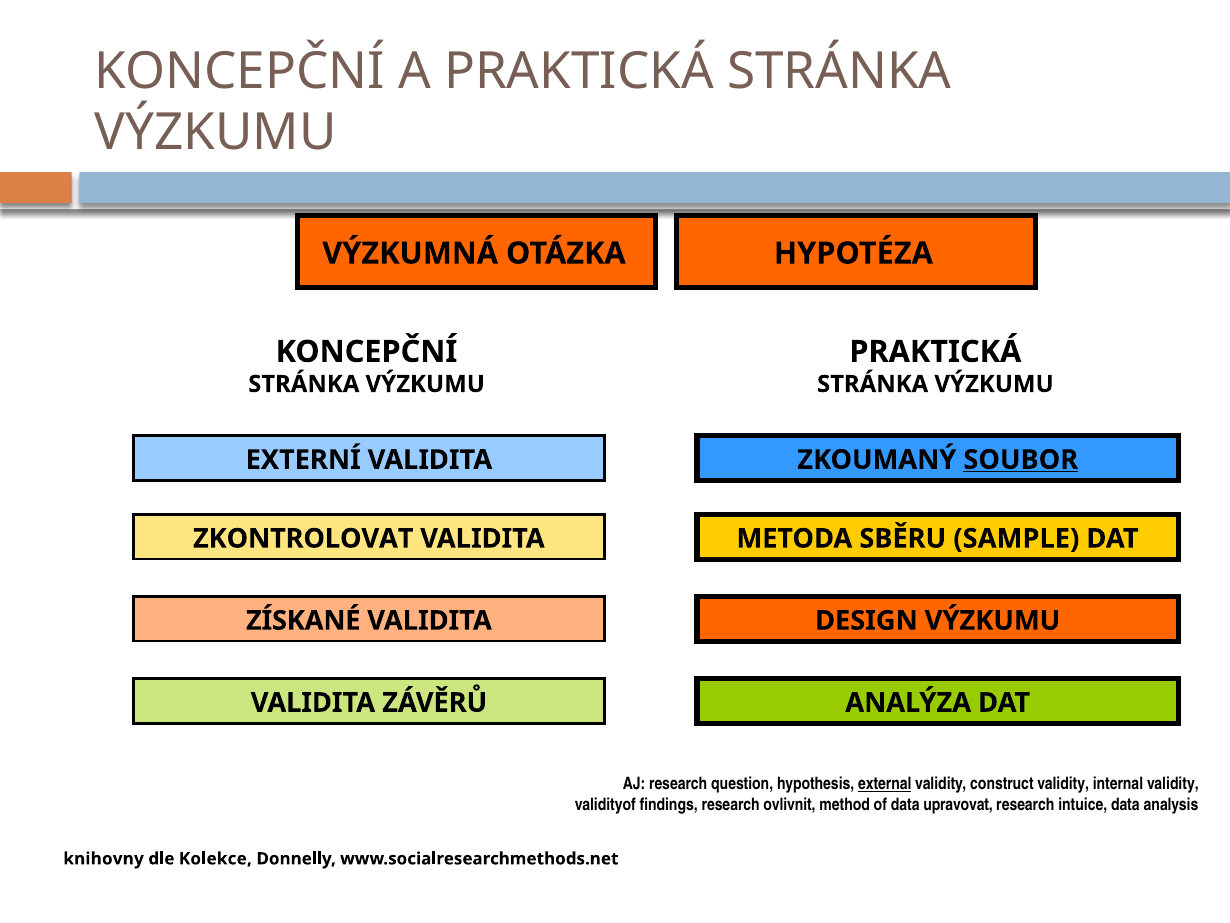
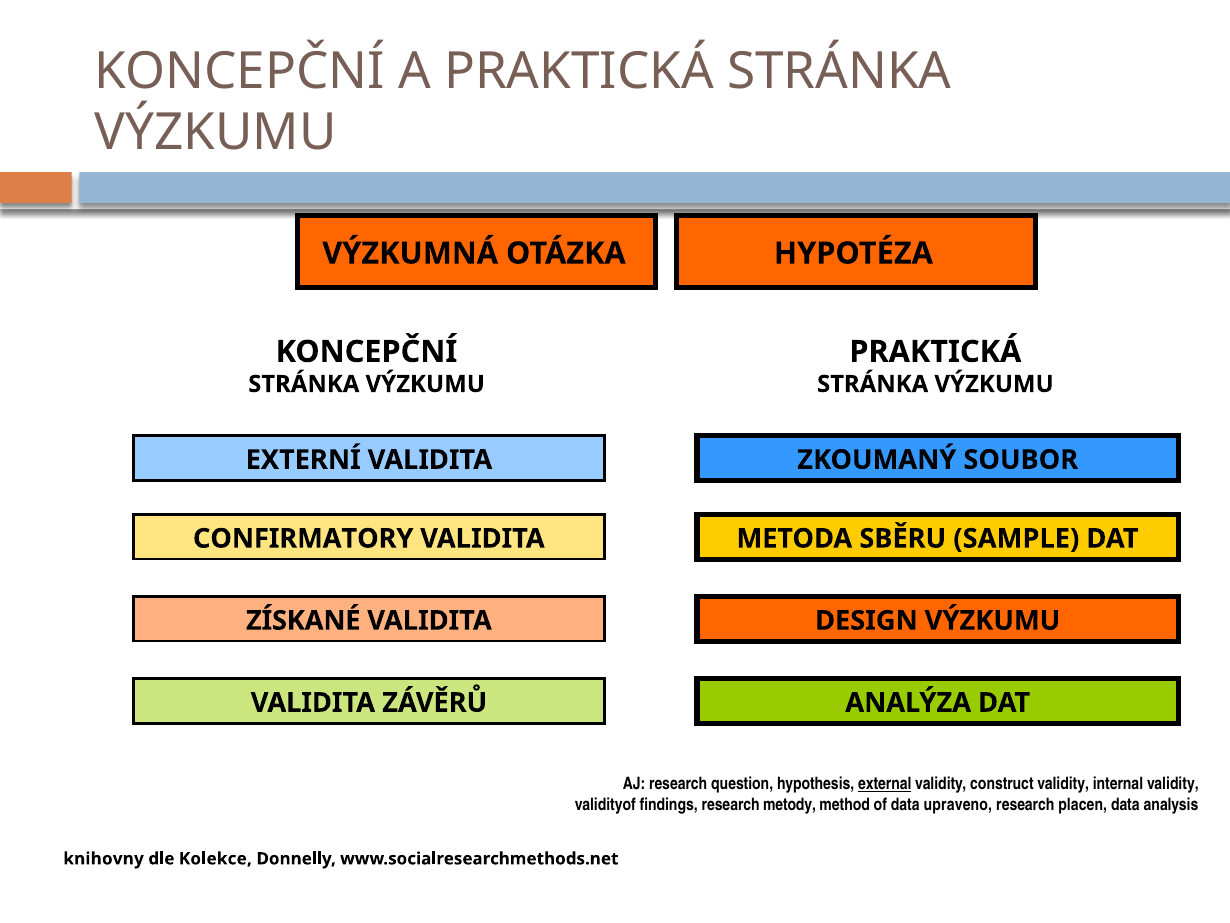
SOUBOR underline: present -> none (1021, 460)
ZKONTROLOVAT: ZKONTROLOVAT -> CONFIRMATORY (303, 538)
ovlivnit: ovlivnit -> metody (790, 804)
upravovat: upravovat -> upraveno (958, 804)
intuice: intuice -> placen (1083, 804)
